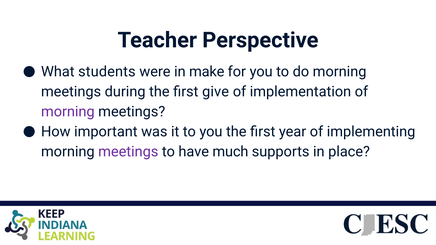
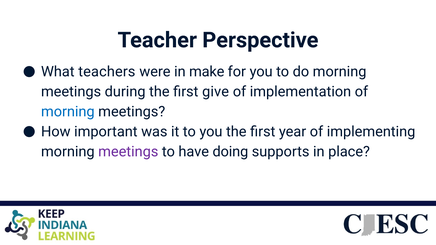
students: students -> teachers (107, 72)
morning colour: purple -> blue (68, 112)
much: much -> doing (230, 152)
